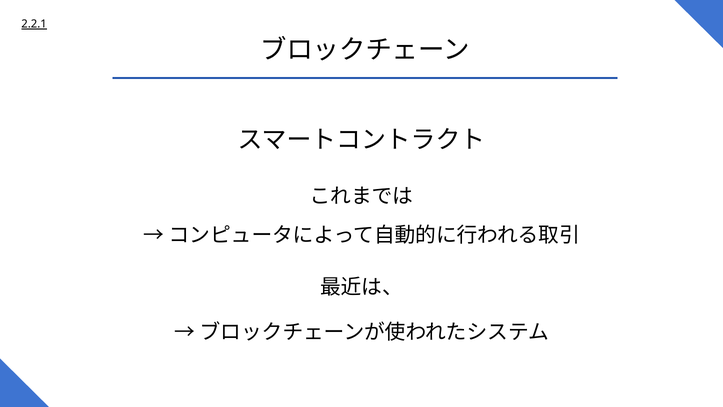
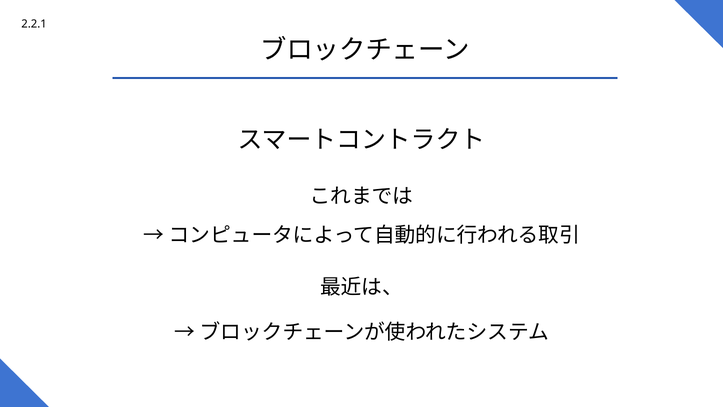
2.2.1 underline: present -> none (34, 24)
